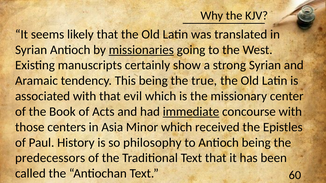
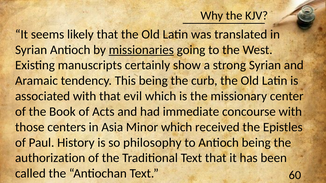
true: true -> curb (204, 81)
immediate underline: present -> none (191, 112)
predecessors: predecessors -> authorization (50, 158)
